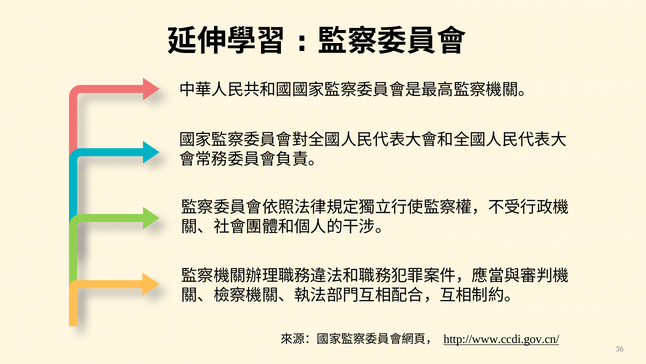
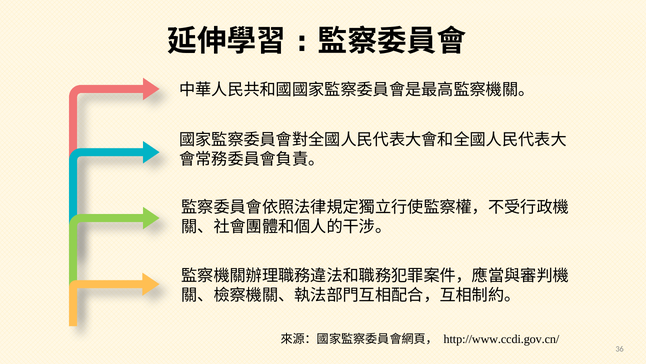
http://www.ccdi.gov.cn/ underline: present -> none (501, 339)
